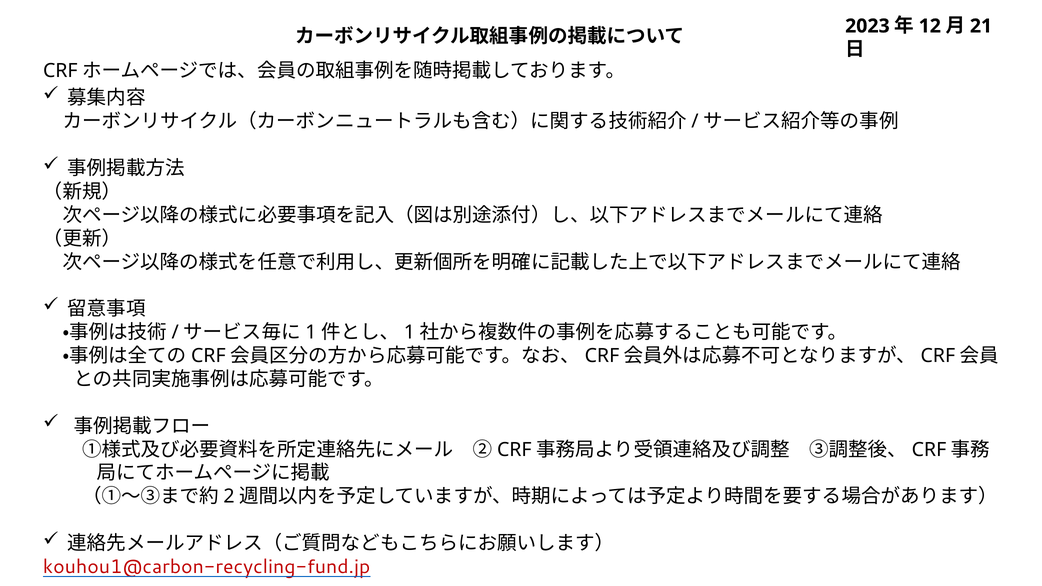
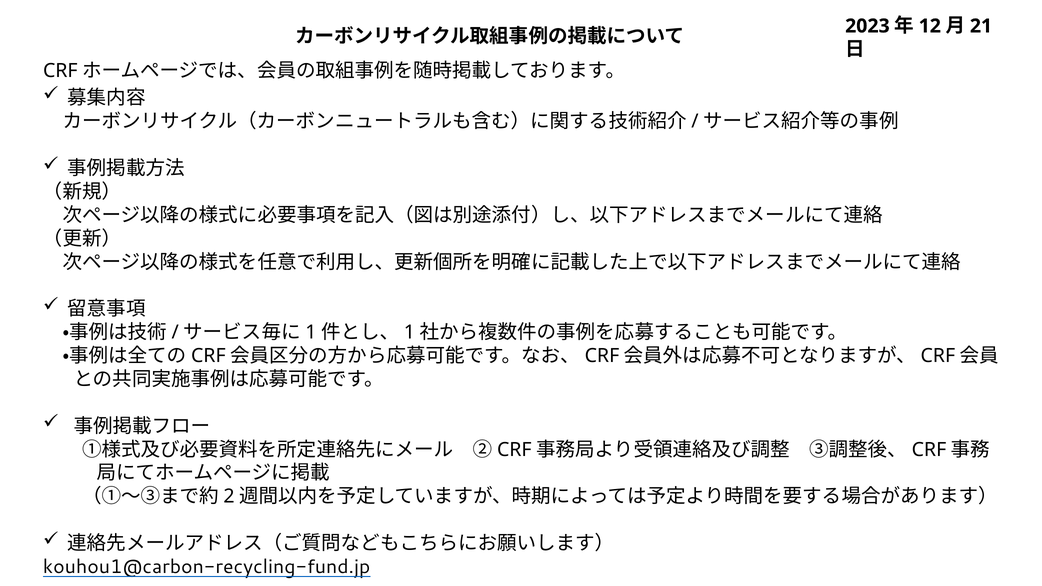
kouhou1@carbon-recycling-fund.jp colour: red -> black (207, 567)
